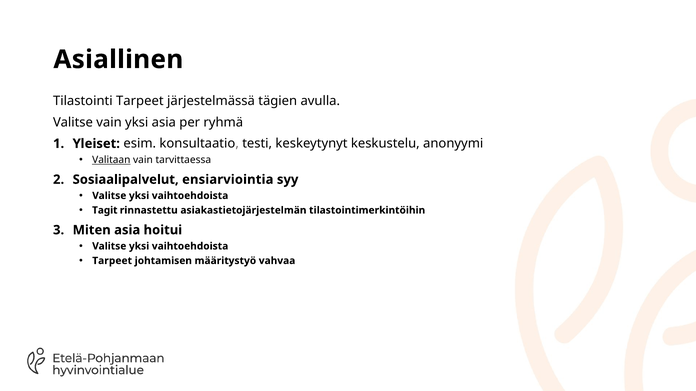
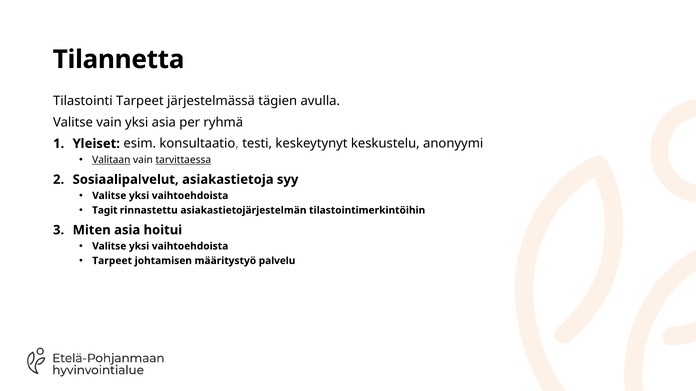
Asiallinen: Asiallinen -> Tilannetta (119, 60)
tarvittaessa underline: none -> present (183, 160)
ensiarviointia: ensiarviointia -> asiakastietoja (228, 180)
vahvaa: vahvaa -> palvelu (277, 261)
